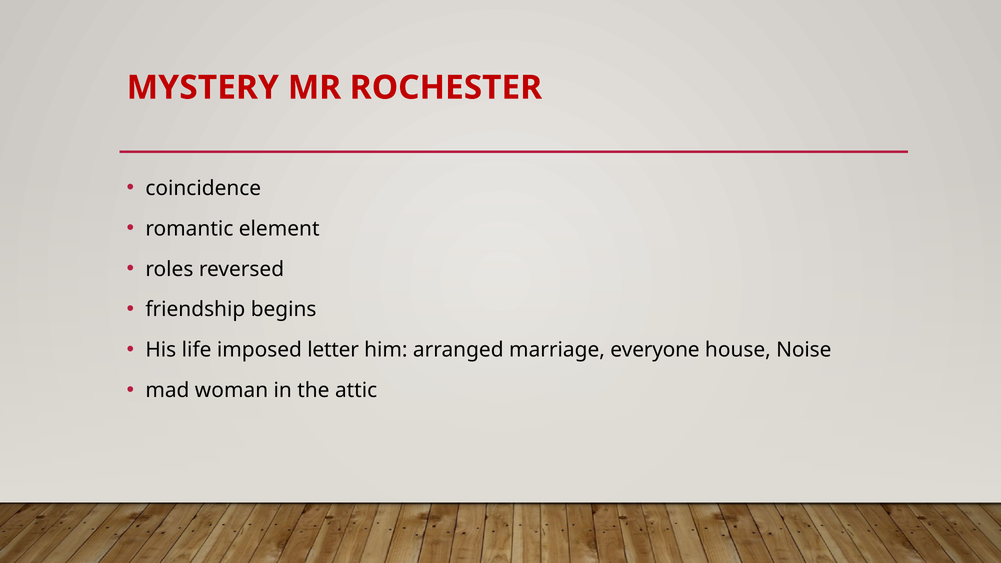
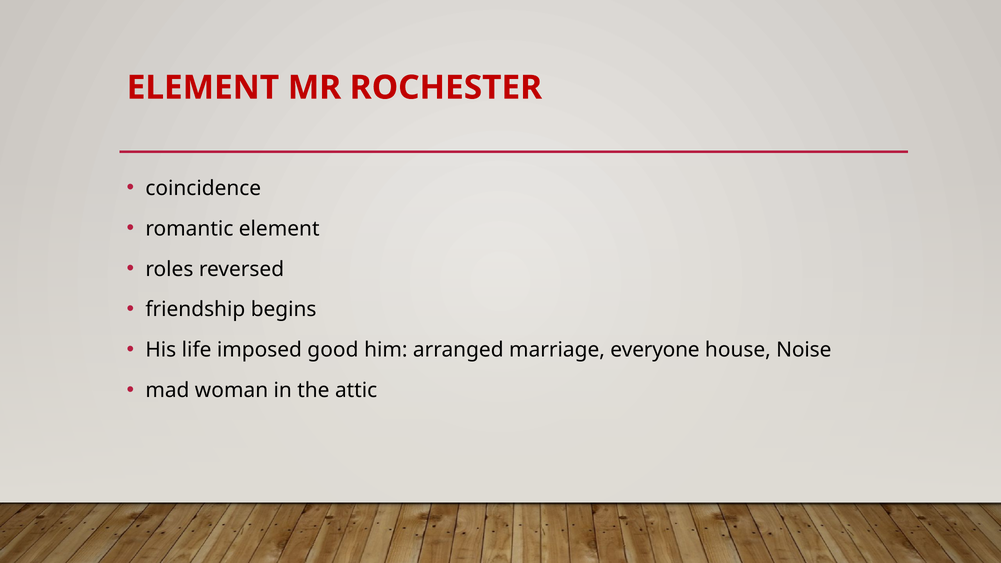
MYSTERY: MYSTERY -> ELEMENT (203, 88)
letter: letter -> good (333, 350)
